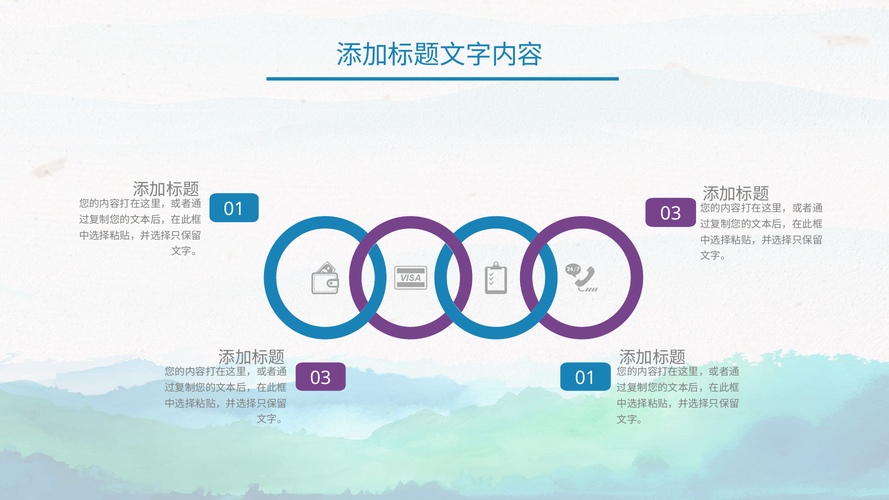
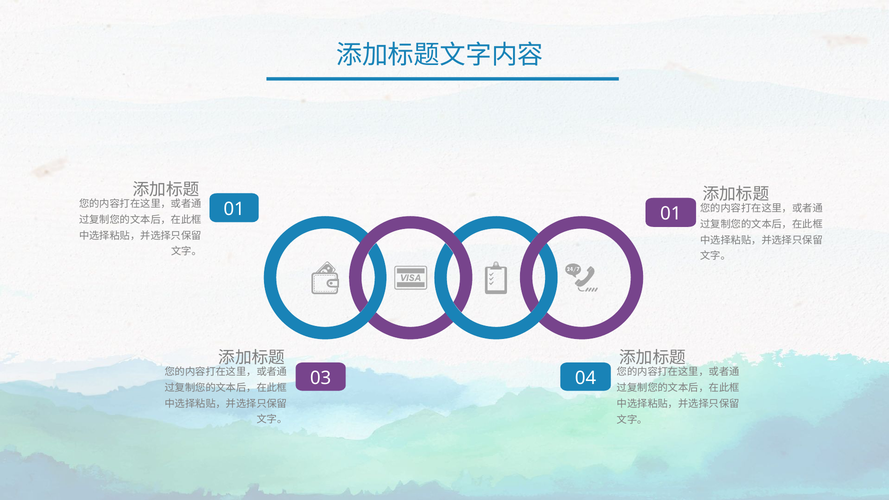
01 03: 03 -> 01 (671, 214)
03 01: 01 -> 04 (586, 378)
